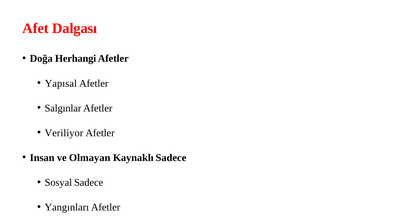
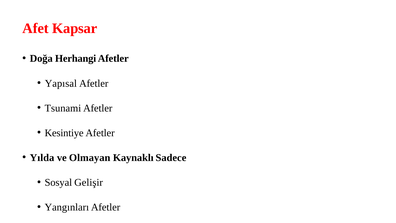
Dalgası: Dalgası -> Kapsar (75, 28)
Salgınlar: Salgınlar -> Tsunami (63, 108)
Veriliyor: Veriliyor -> Kesintiye (64, 133)
Insan: Insan -> Yılda (42, 157)
Sosyal Sadece: Sadece -> Gelişir (89, 182)
